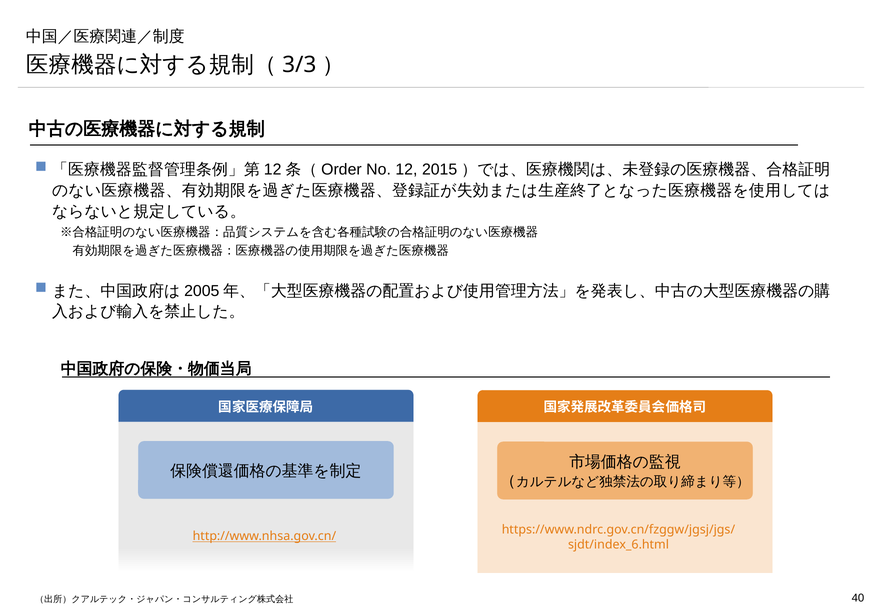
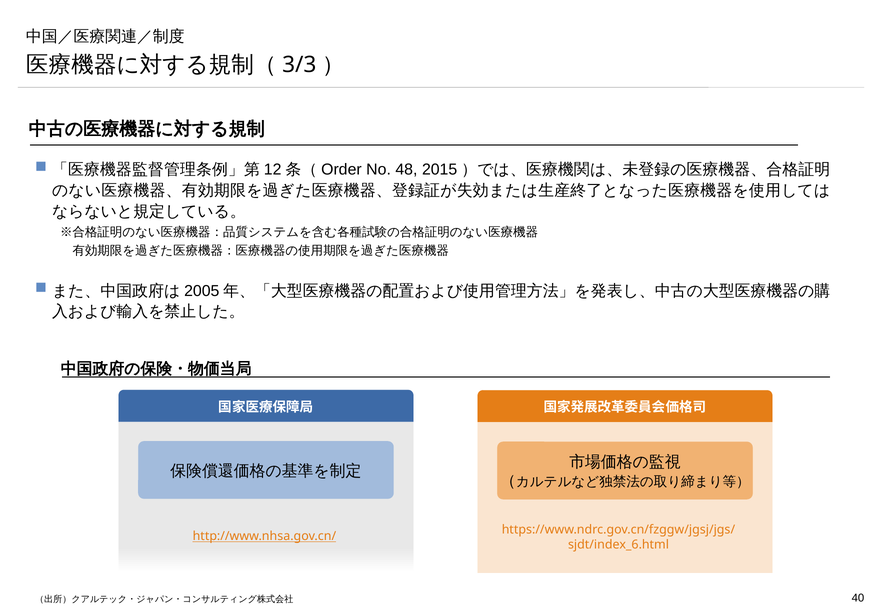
12: 12 -> 48 (406, 170)
